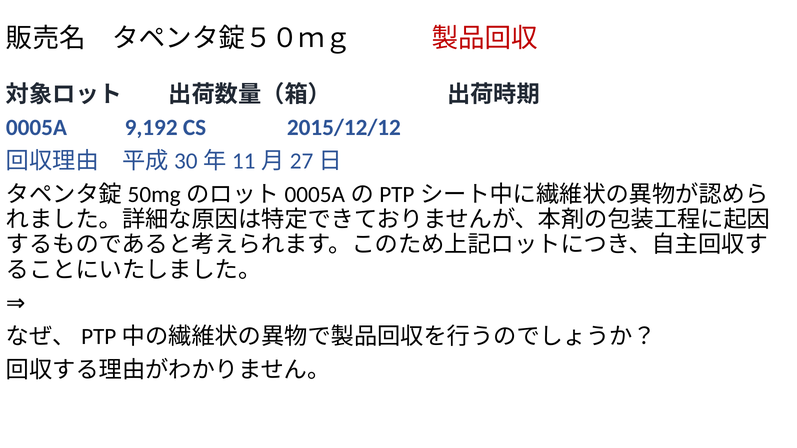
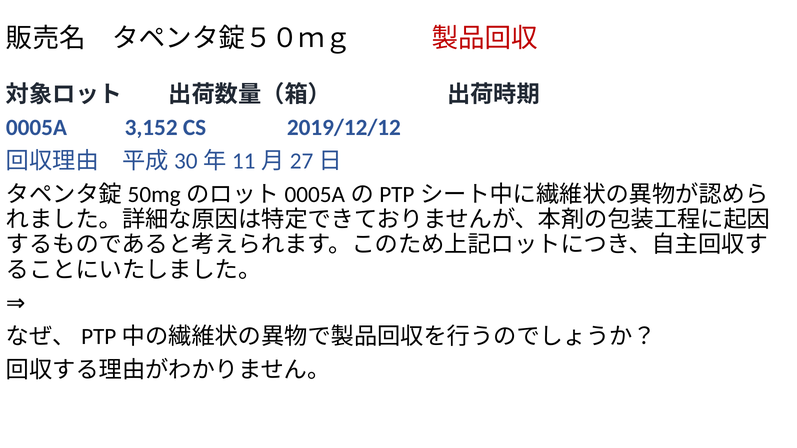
9,192: 9,192 -> 3,152 (151, 128)
2015/12/12: 2015/12/12 -> 2019/12/12 (344, 128)
